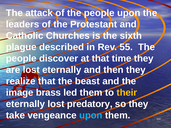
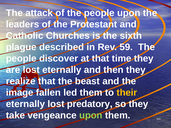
55: 55 -> 59 (126, 47)
brass: brass -> fallen (48, 93)
upon colour: light blue -> light green (91, 115)
